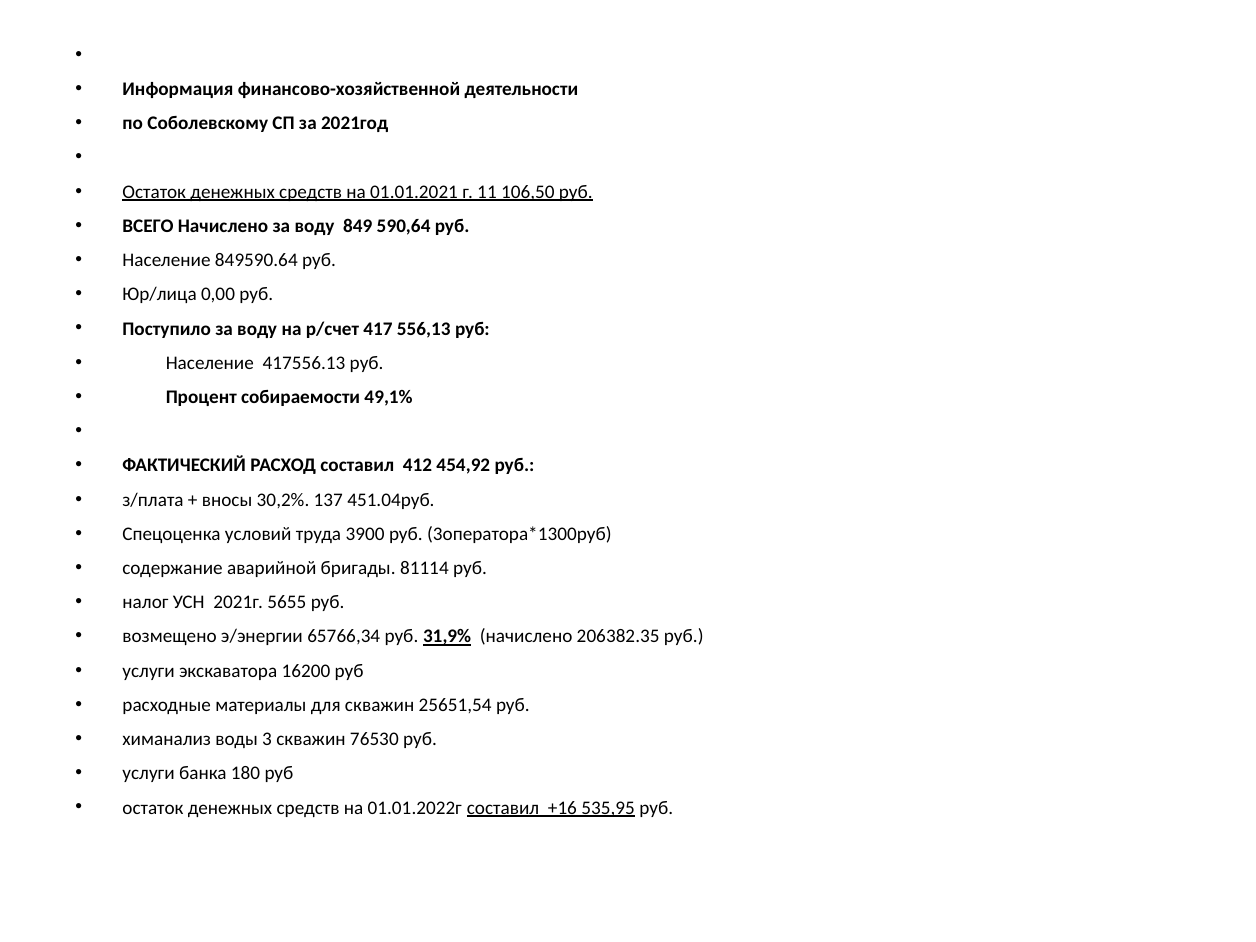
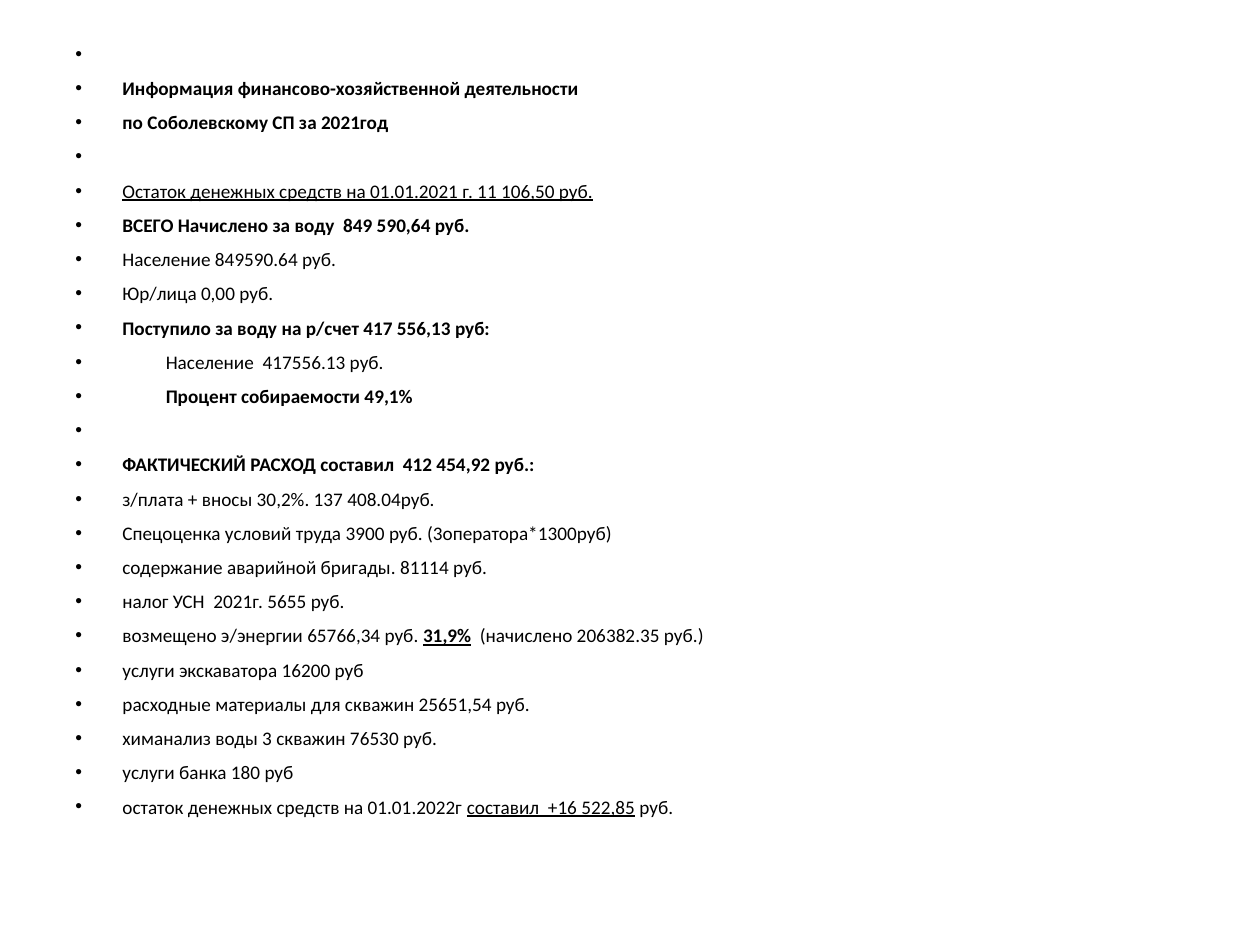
451.04руб: 451.04руб -> 408.04руб (391, 500)
535,95: 535,95 -> 522,85 (608, 808)
